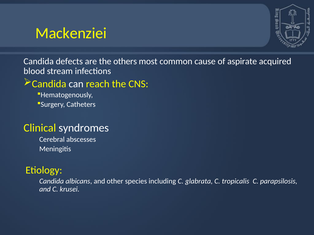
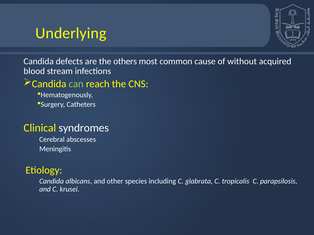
Mackenziei: Mackenziei -> Underlying (71, 33)
aspirate: aspirate -> without (242, 61)
can colour: white -> light green (76, 84)
